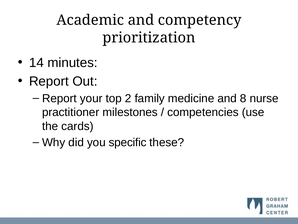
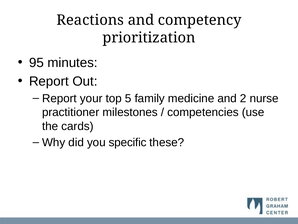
Academic: Academic -> Reactions (90, 20)
14: 14 -> 95 (36, 63)
2: 2 -> 5 (128, 98)
8: 8 -> 2 (243, 98)
